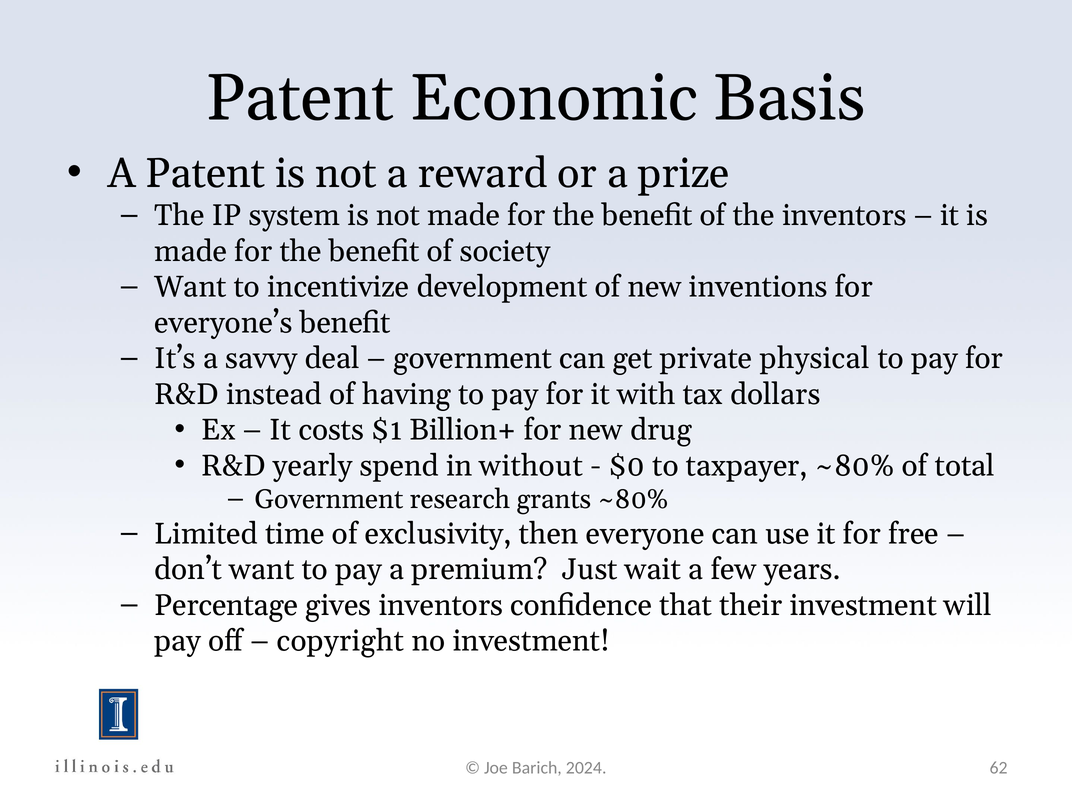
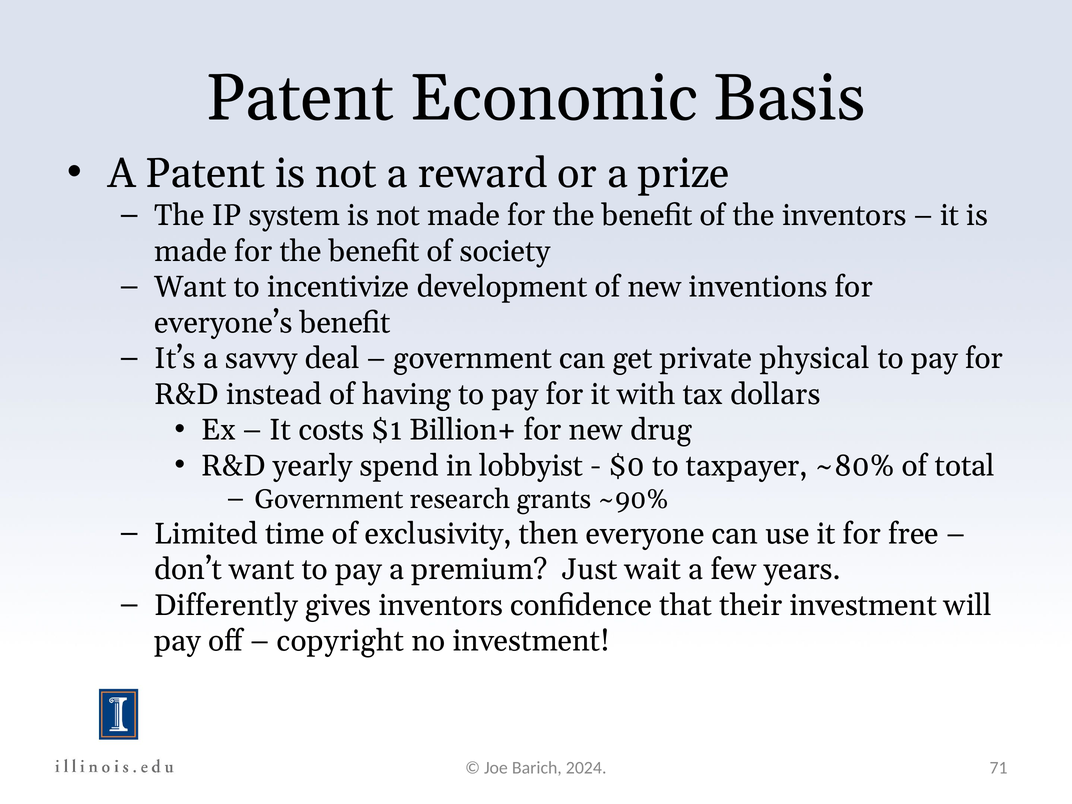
without: without -> lobbyist (531, 466)
grants ~80%: ~80% -> ~90% (633, 500)
Percentage: Percentage -> Differently (226, 605)
62: 62 -> 71 (999, 768)
